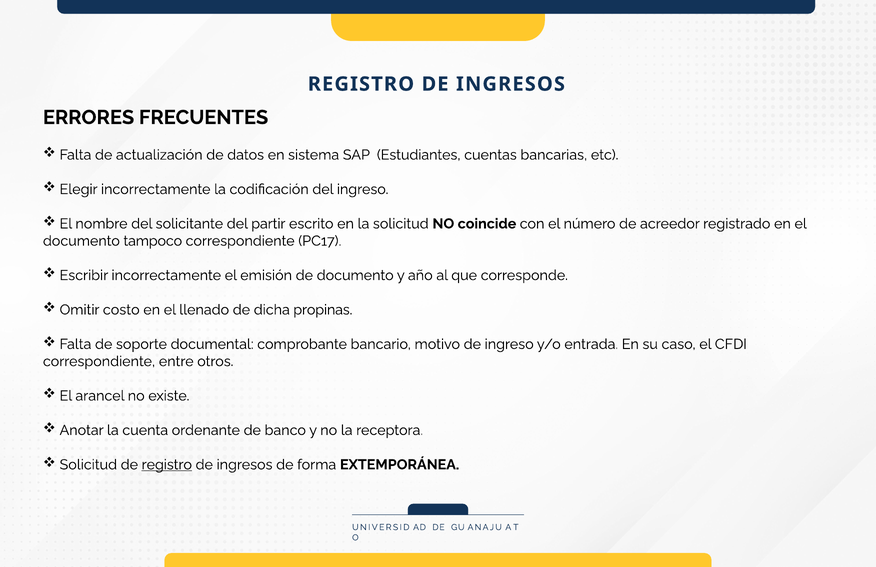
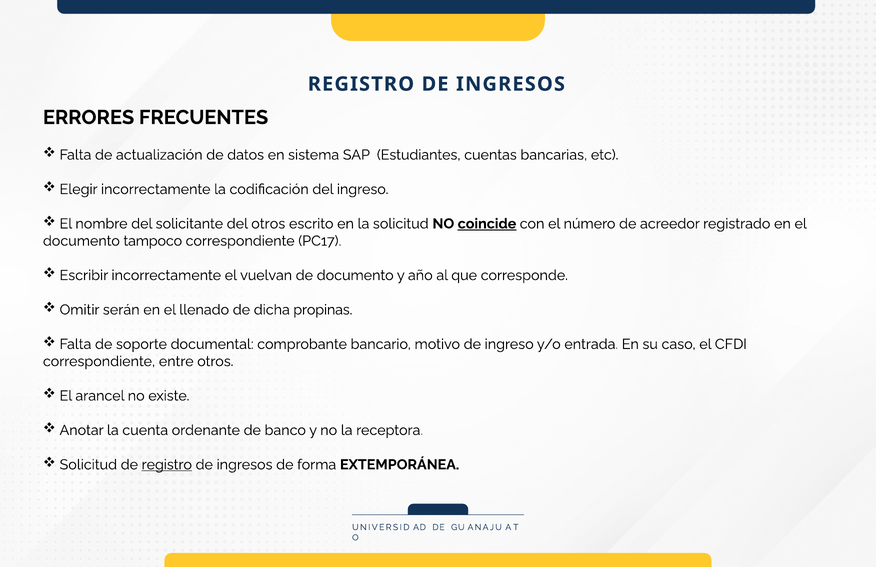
del partir: partir -> otros (268, 224)
coincide underline: none -> present (487, 224)
emisión: emisión -> vuelvan (266, 275)
costo: costo -> serán (121, 310)
